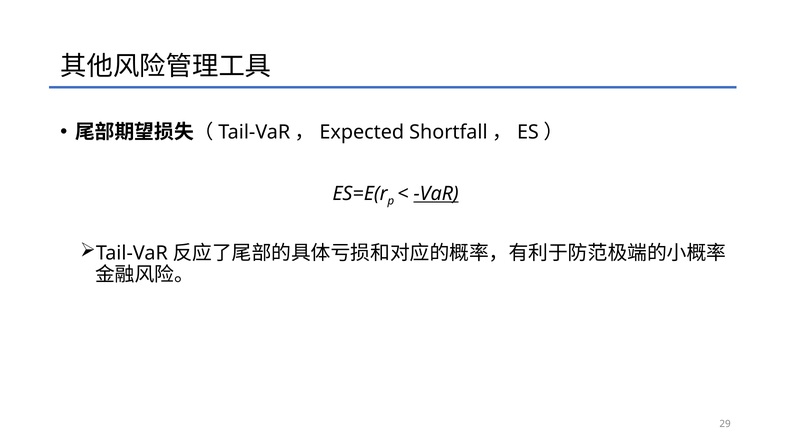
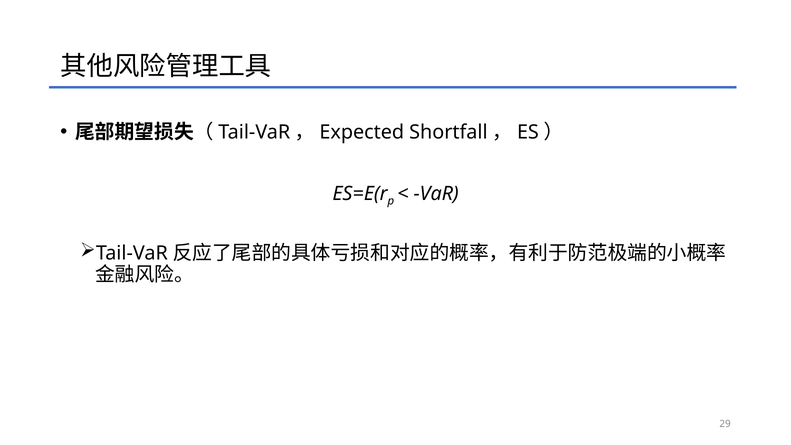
VaR underline: present -> none (436, 193)
